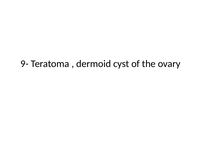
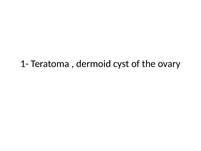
9-: 9- -> 1- (24, 64)
